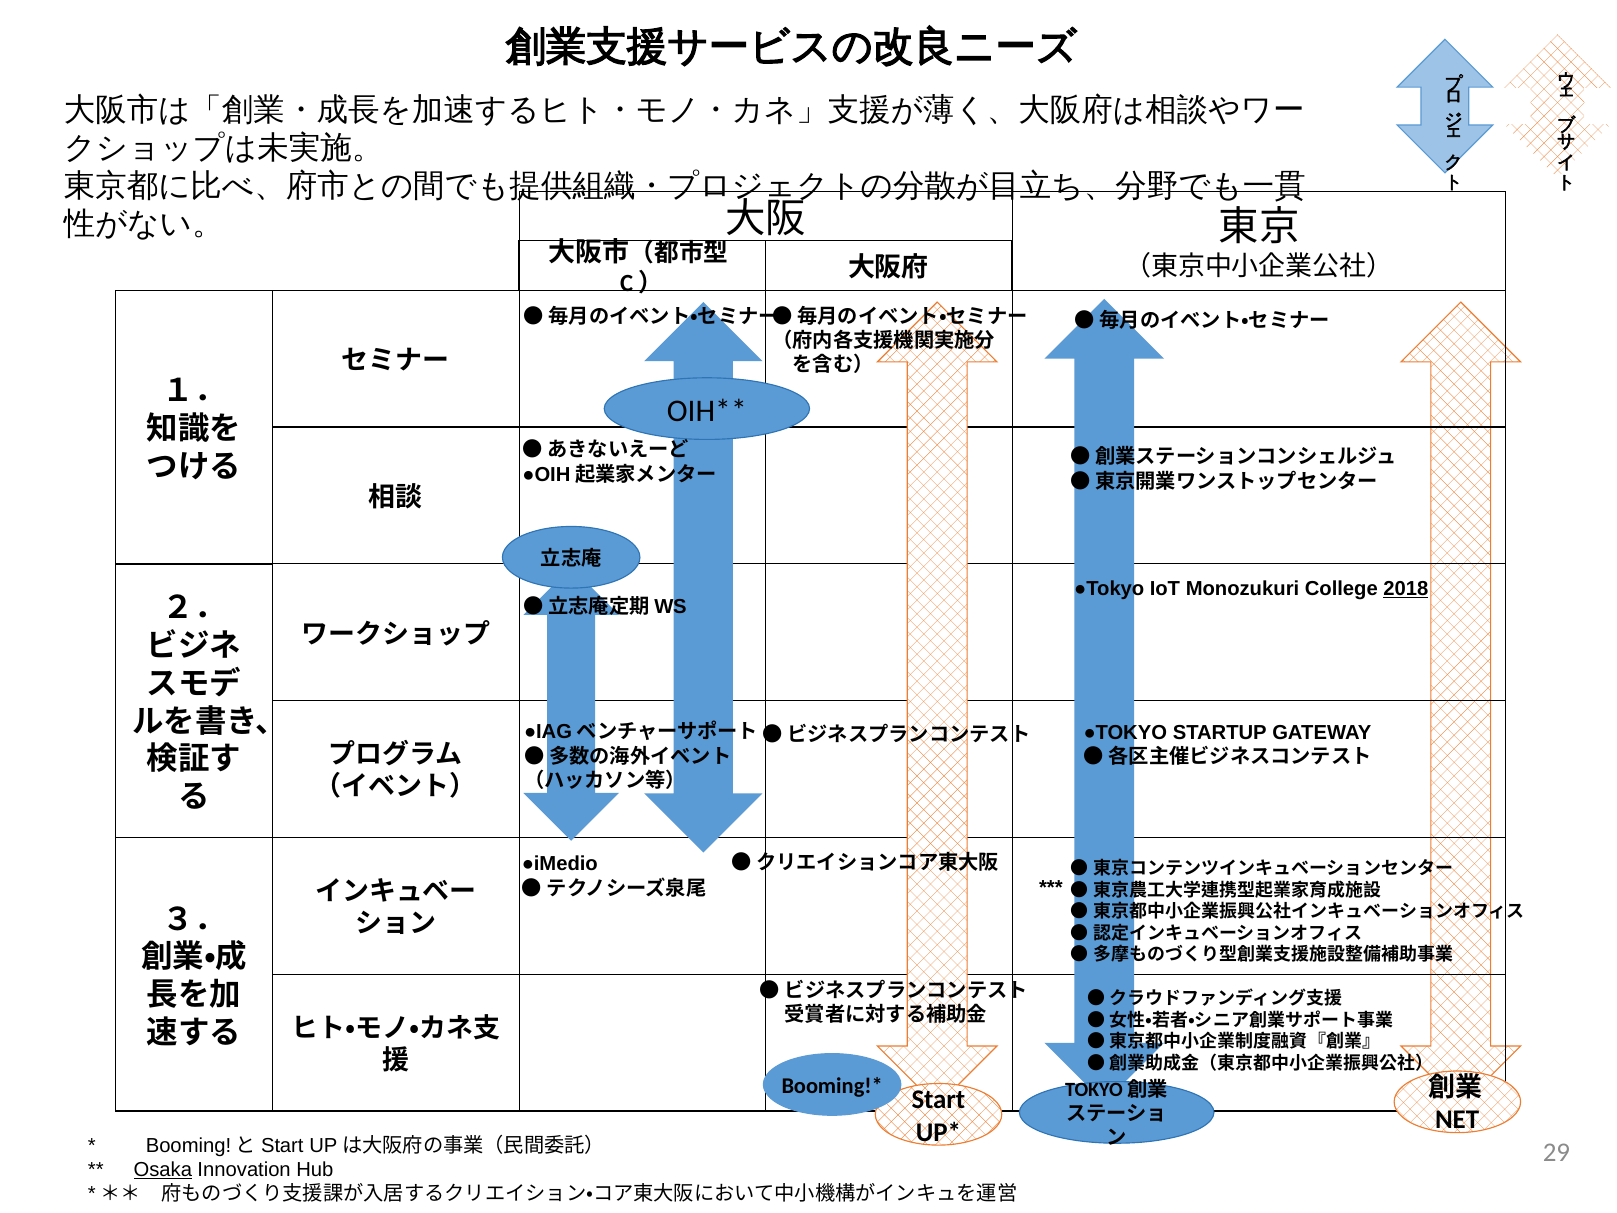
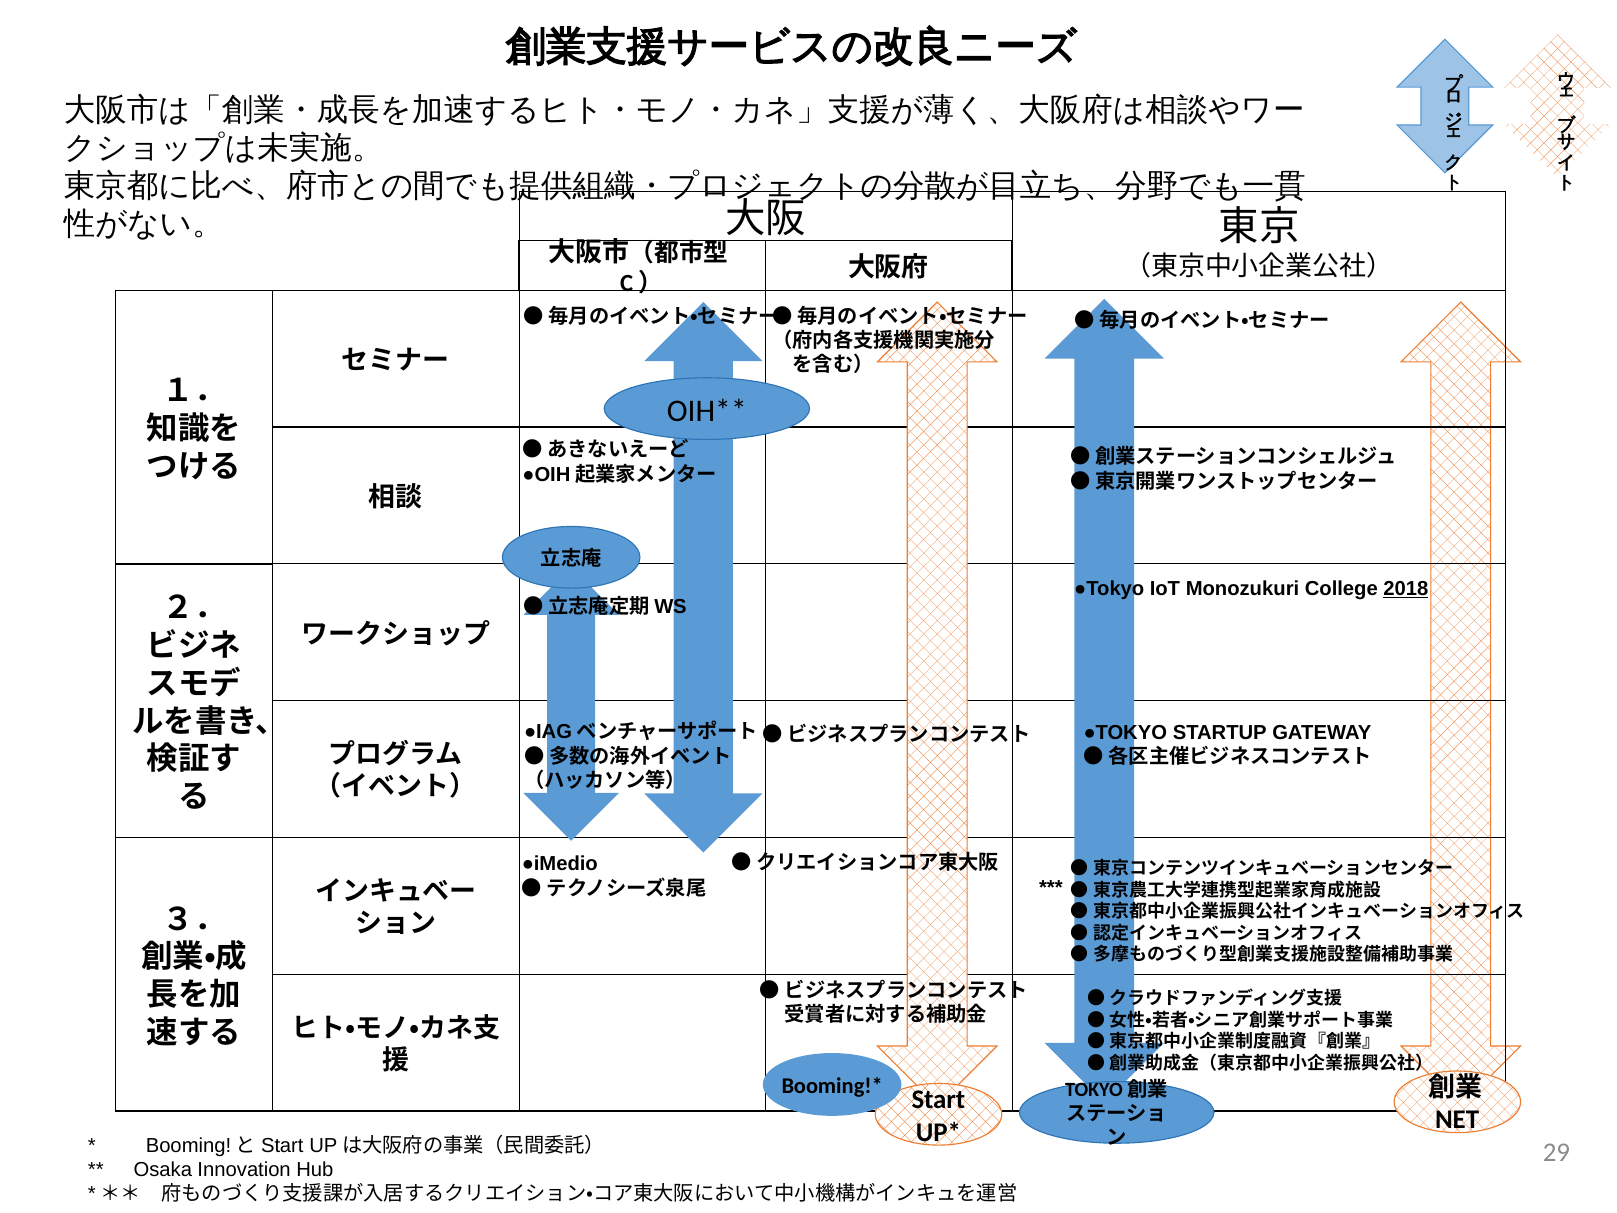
Osaka underline: present -> none (163, 1170)
